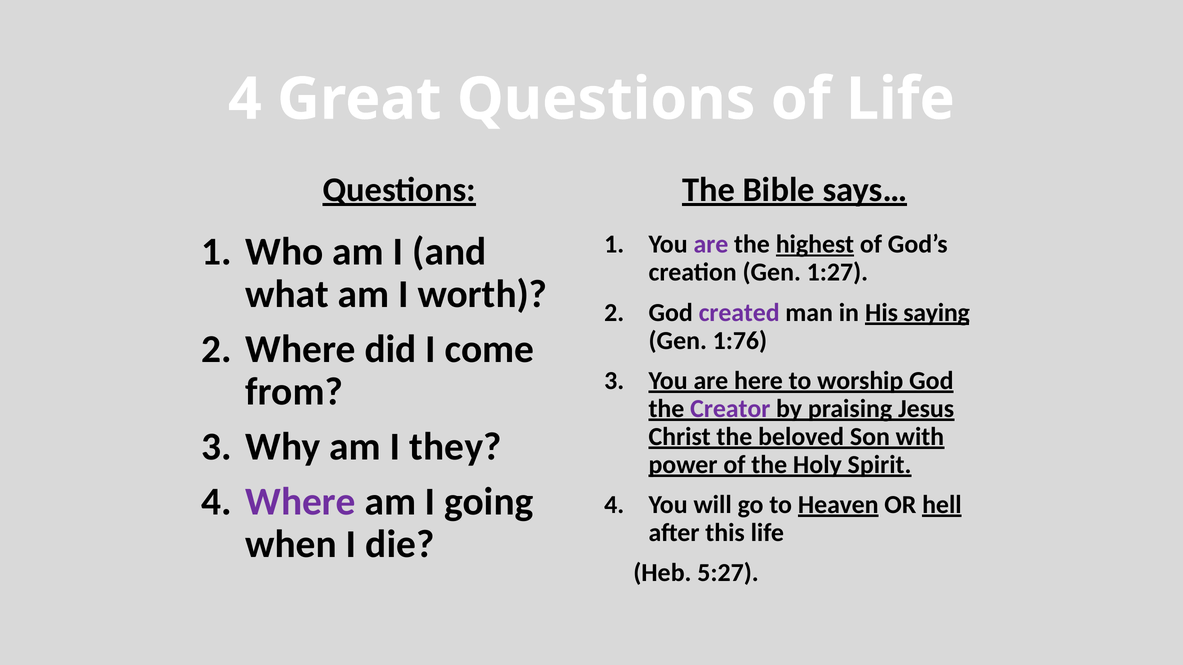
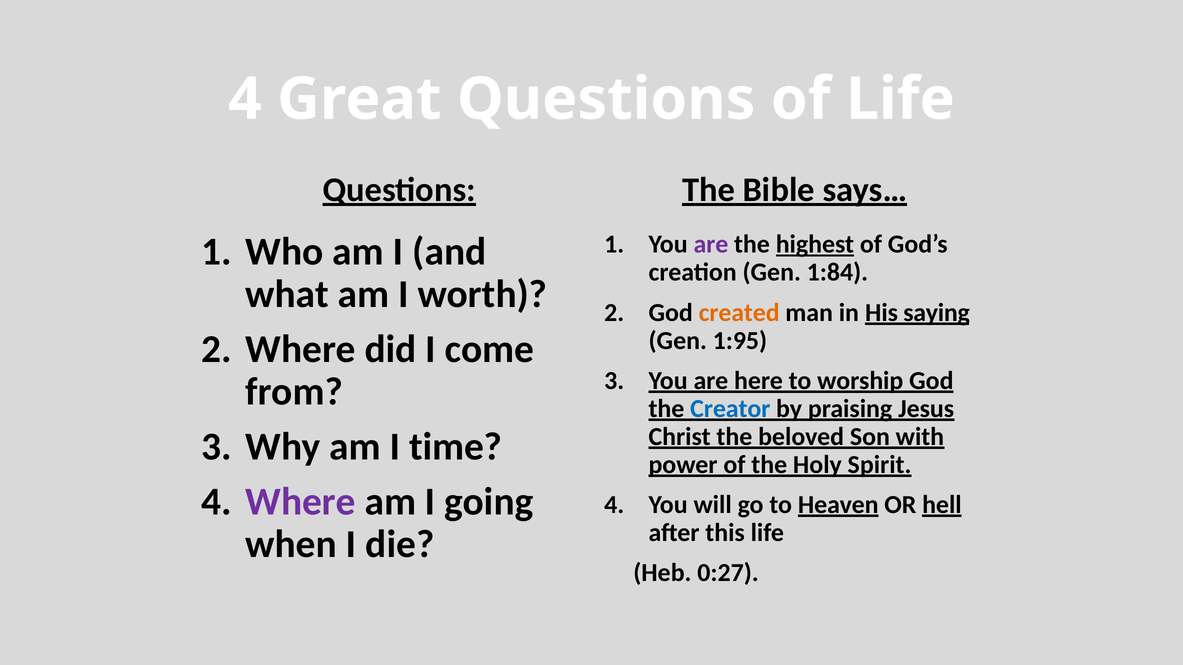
1:27: 1:27 -> 1:84 (837, 272)
created colour: purple -> orange (739, 313)
1:76: 1:76 -> 1:95 (740, 341)
Creator colour: purple -> blue (730, 409)
they: they -> time (456, 447)
5:27: 5:27 -> 0:27 (728, 573)
